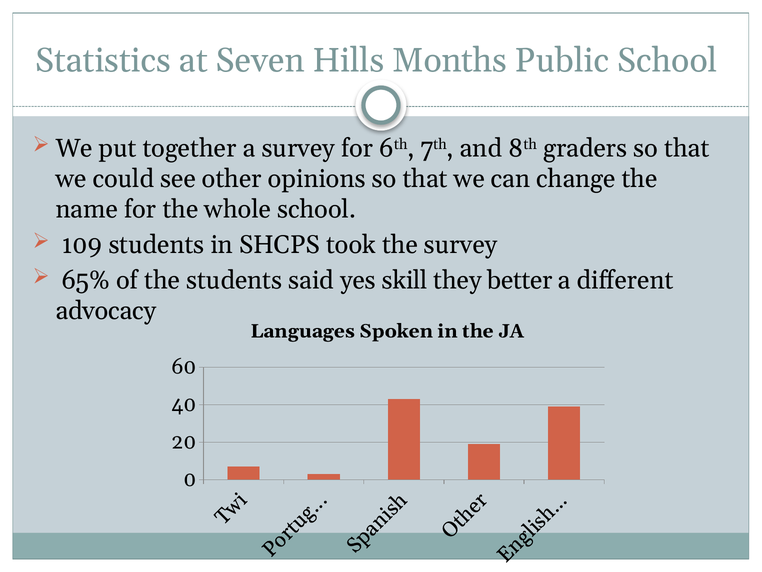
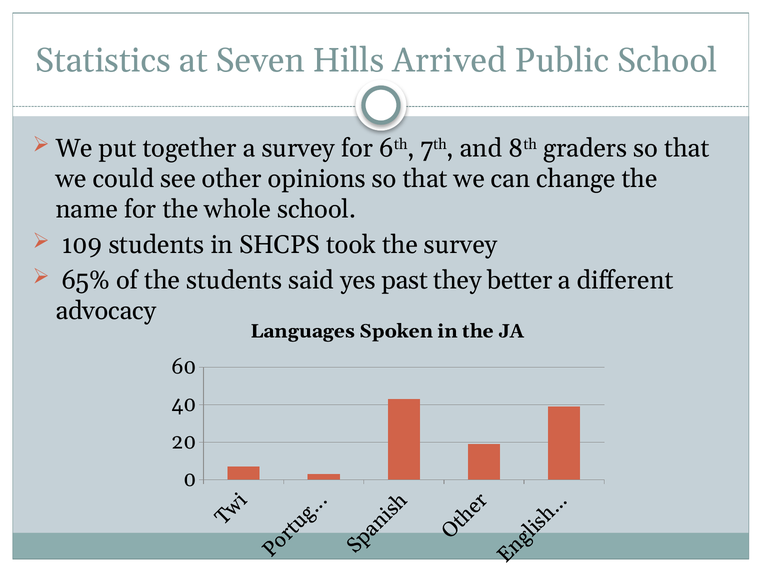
Months: Months -> Arrived (449, 61)
skill: skill -> past (405, 280)
